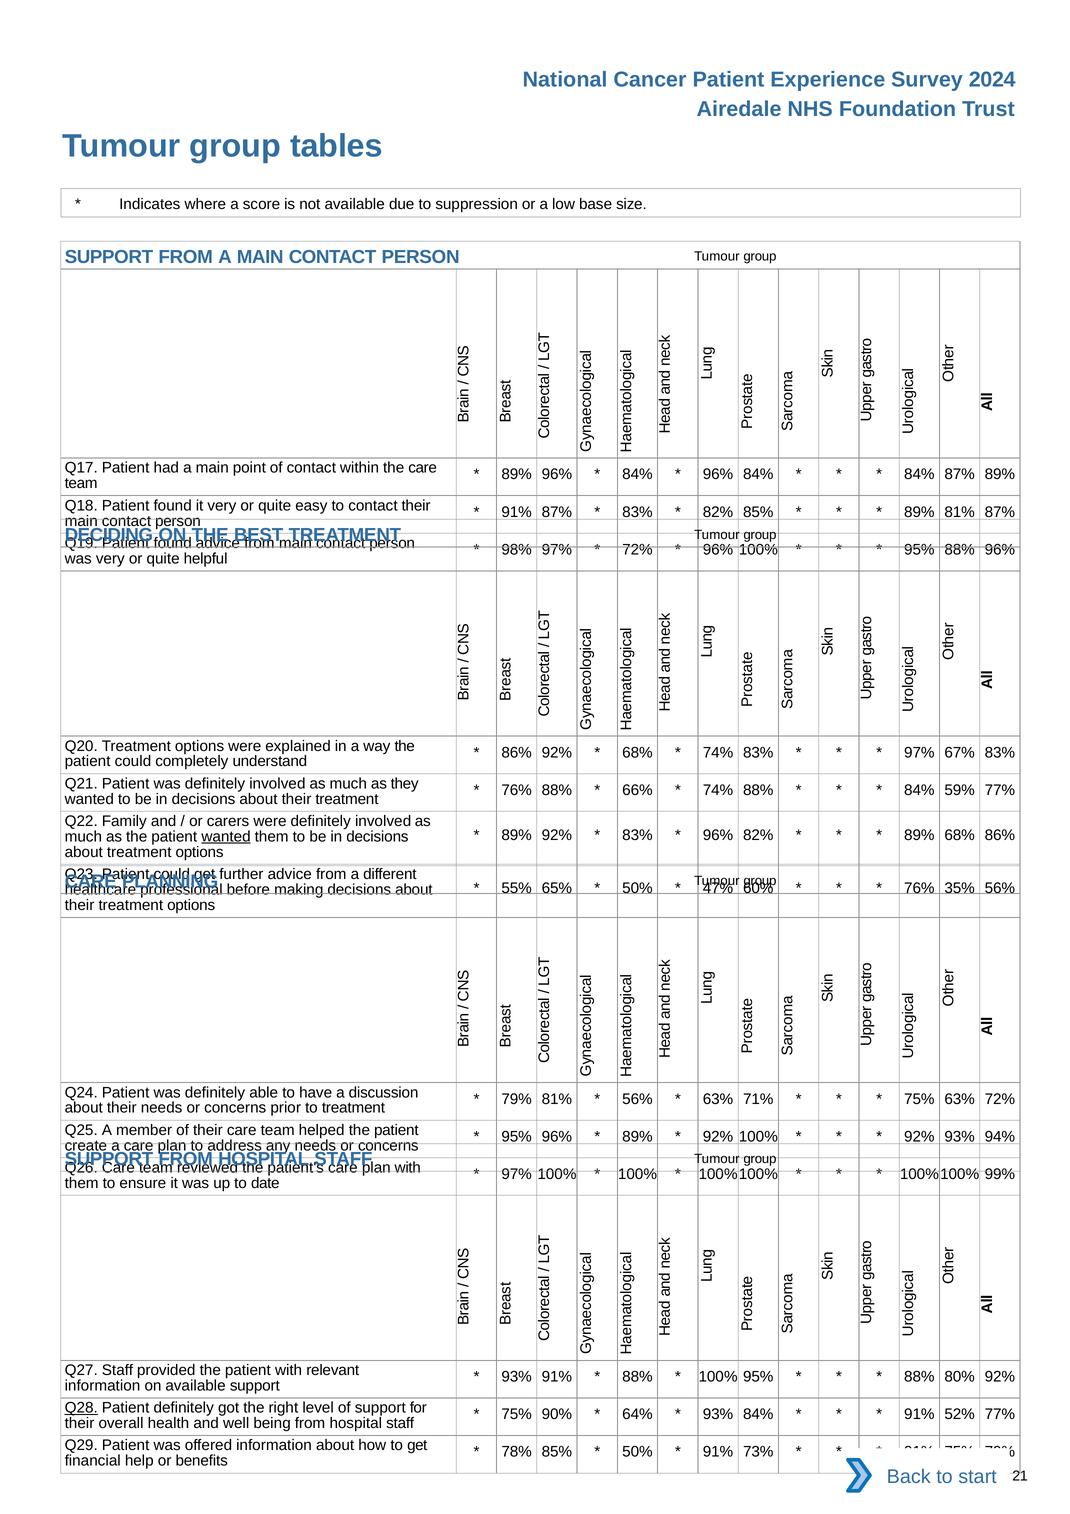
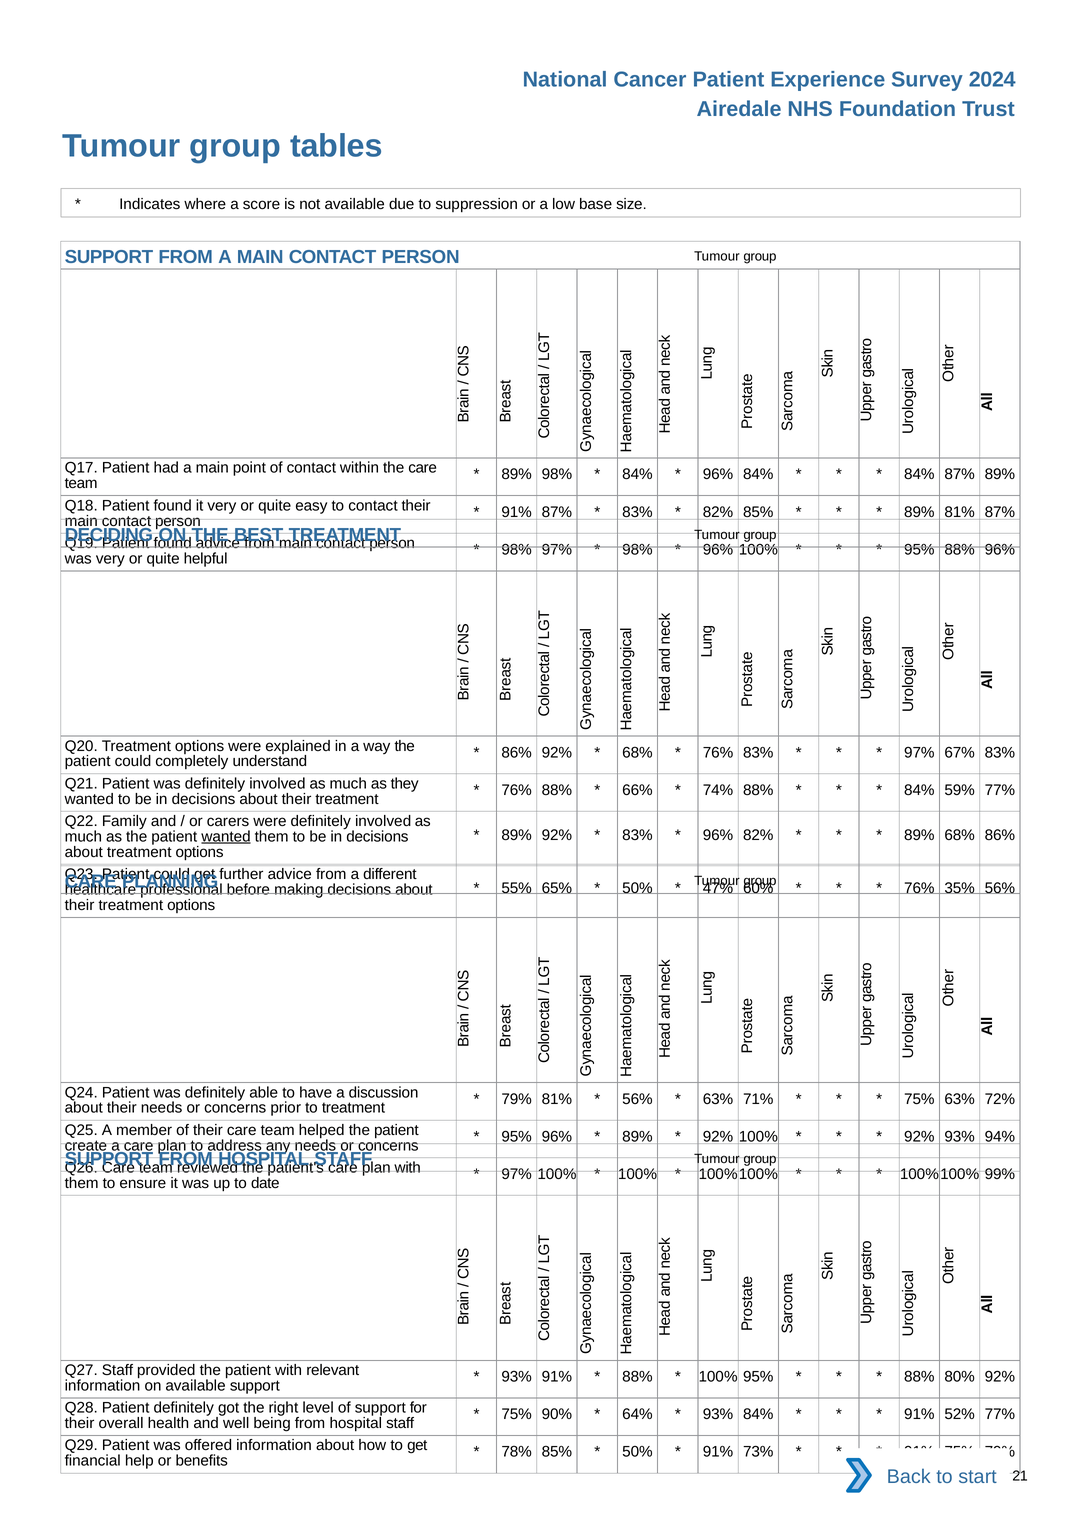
89% 96%: 96% -> 98% (557, 474)
72%: 72% -> 98% (637, 550)
74%: 74% -> 76% (718, 753)
Q28 underline: present -> none (81, 1408)
